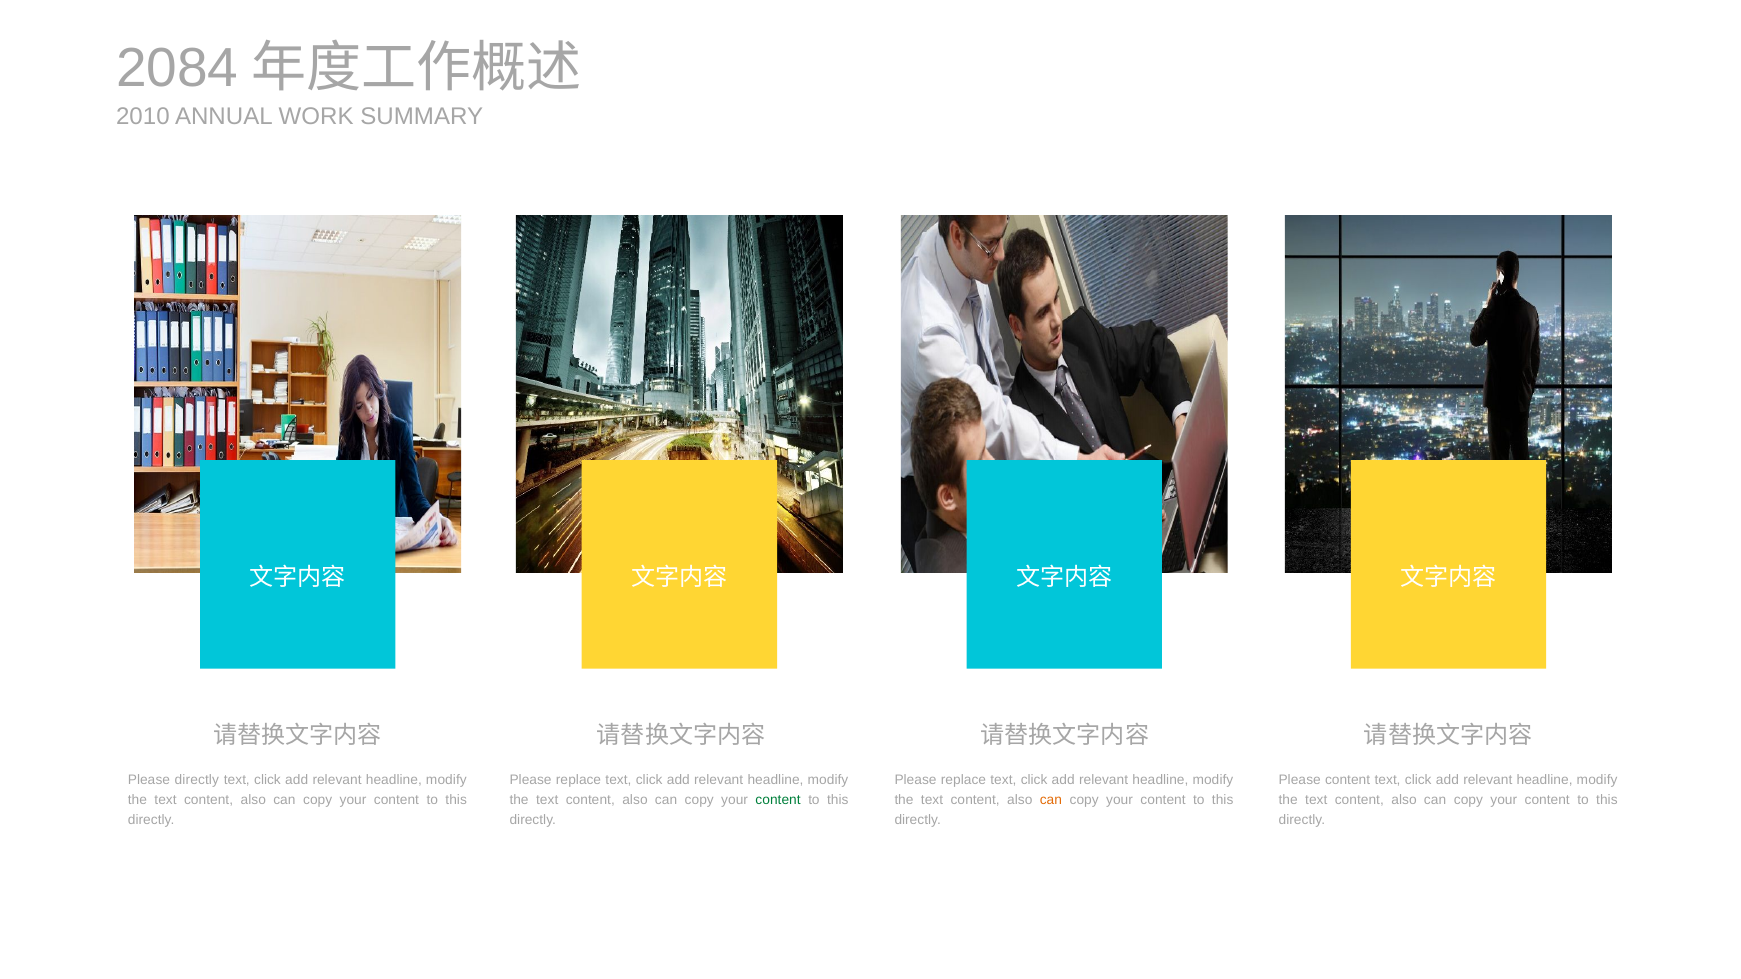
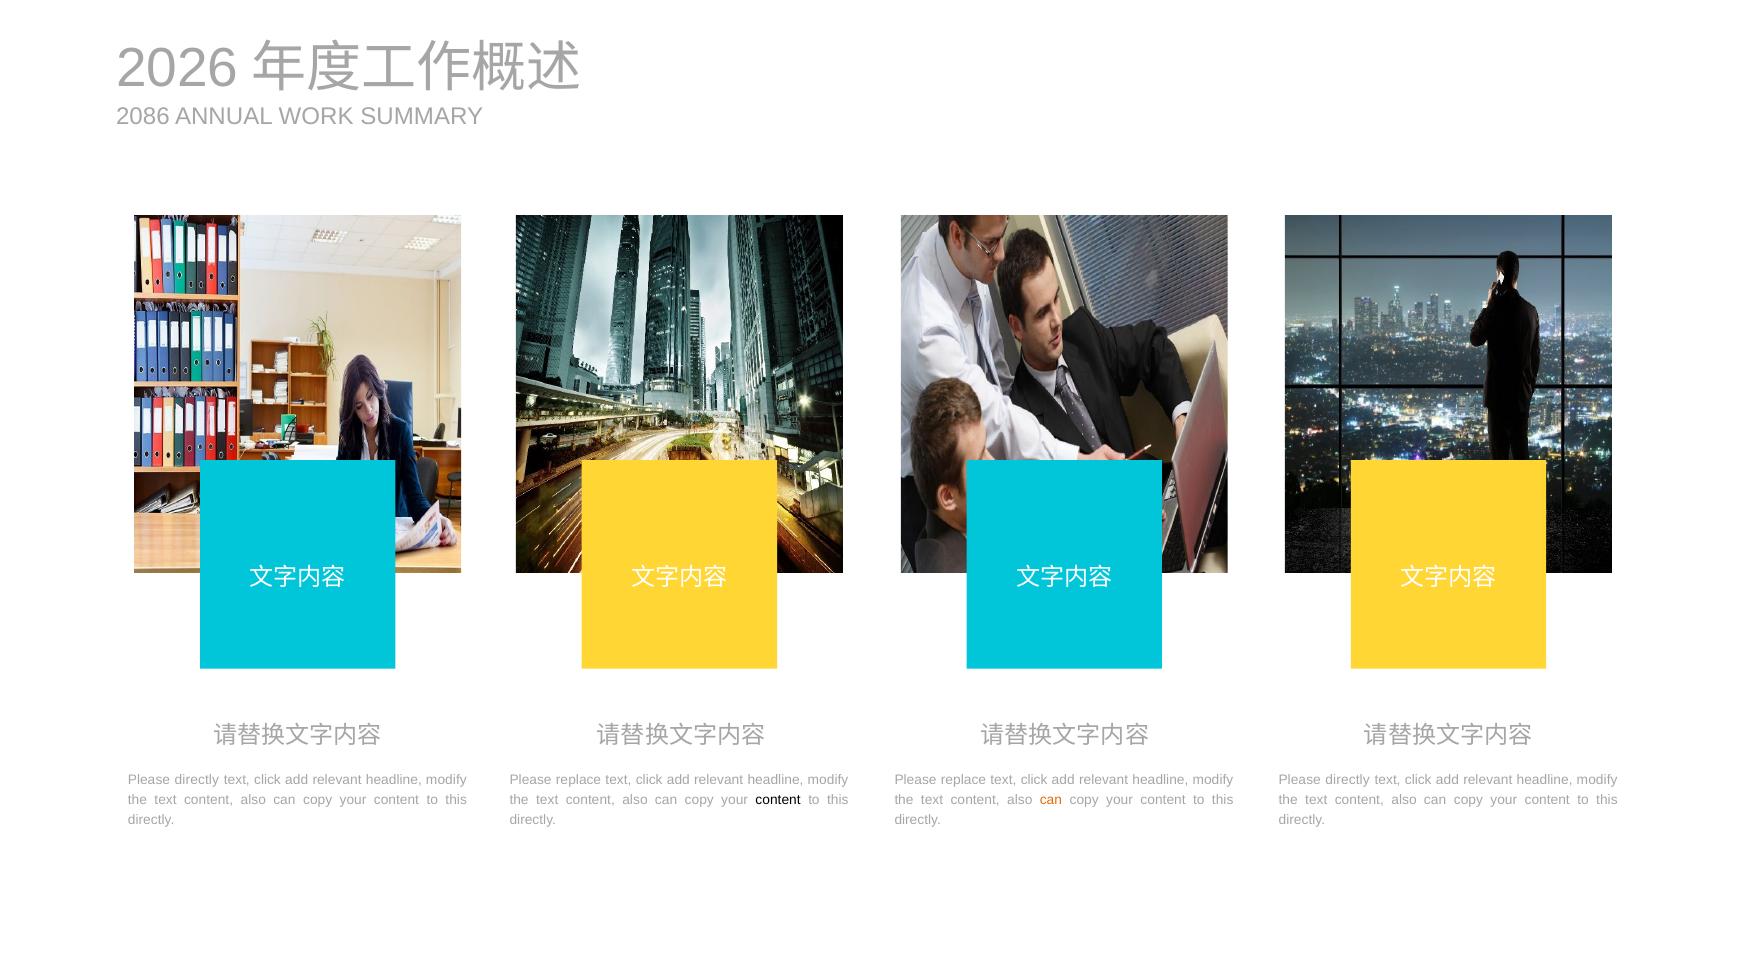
2084: 2084 -> 2026 (177, 69)
2010: 2010 -> 2086 (143, 117)
content: content -> directly (1348, 780)
content colour: green -> black (778, 800)
